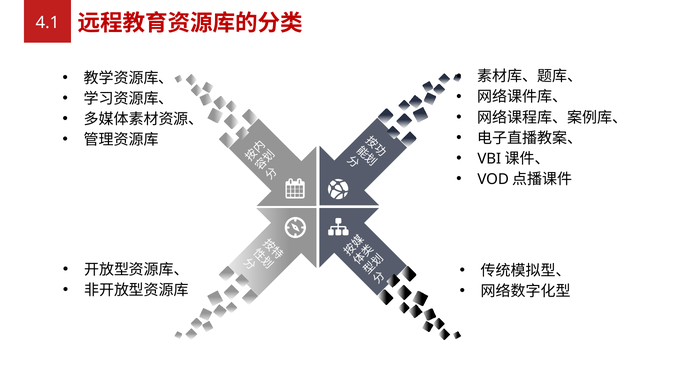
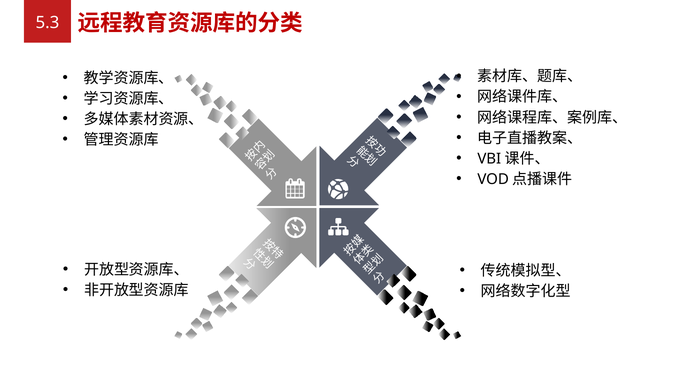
4.1: 4.1 -> 5.3 (47, 23)
